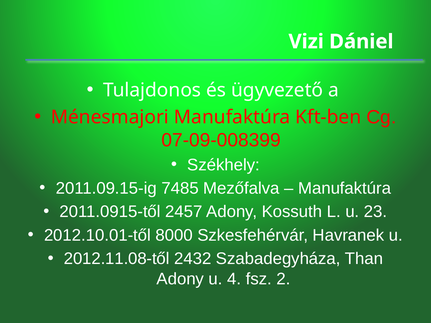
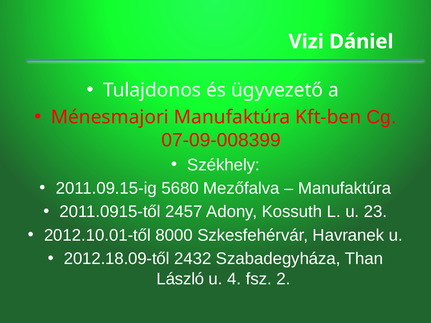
7485: 7485 -> 5680 (180, 188)
2012.11.08-től: 2012.11.08-től -> 2012.18.09-től (117, 259)
Adony: Adony -> László (180, 279)
